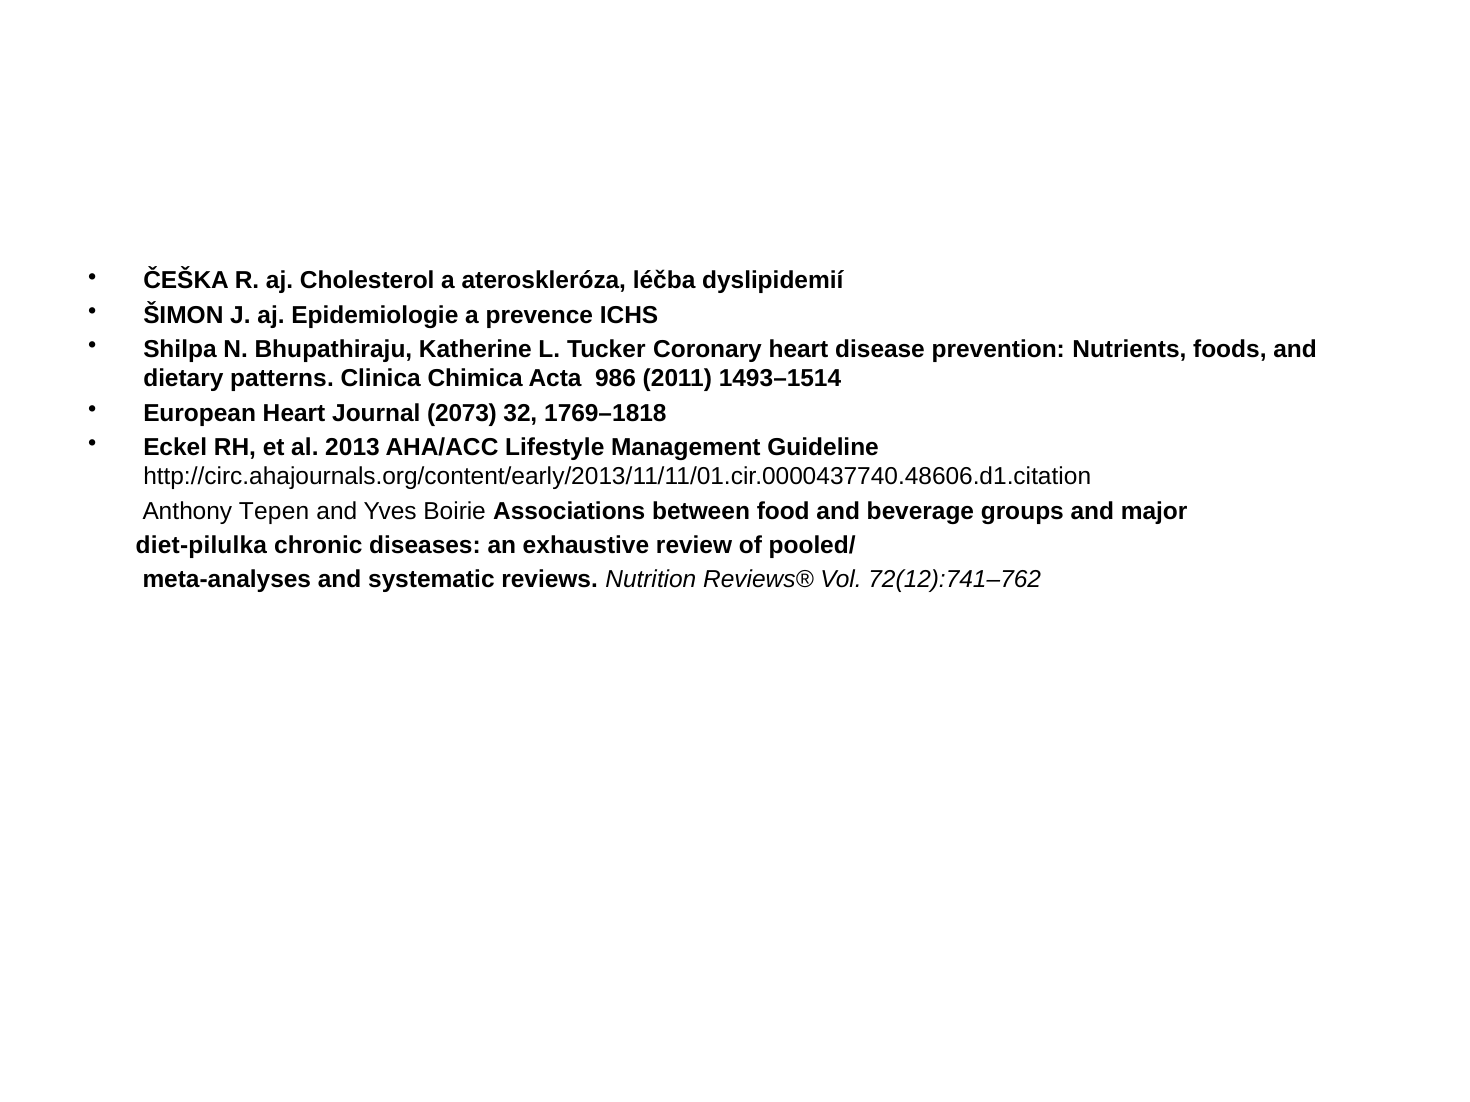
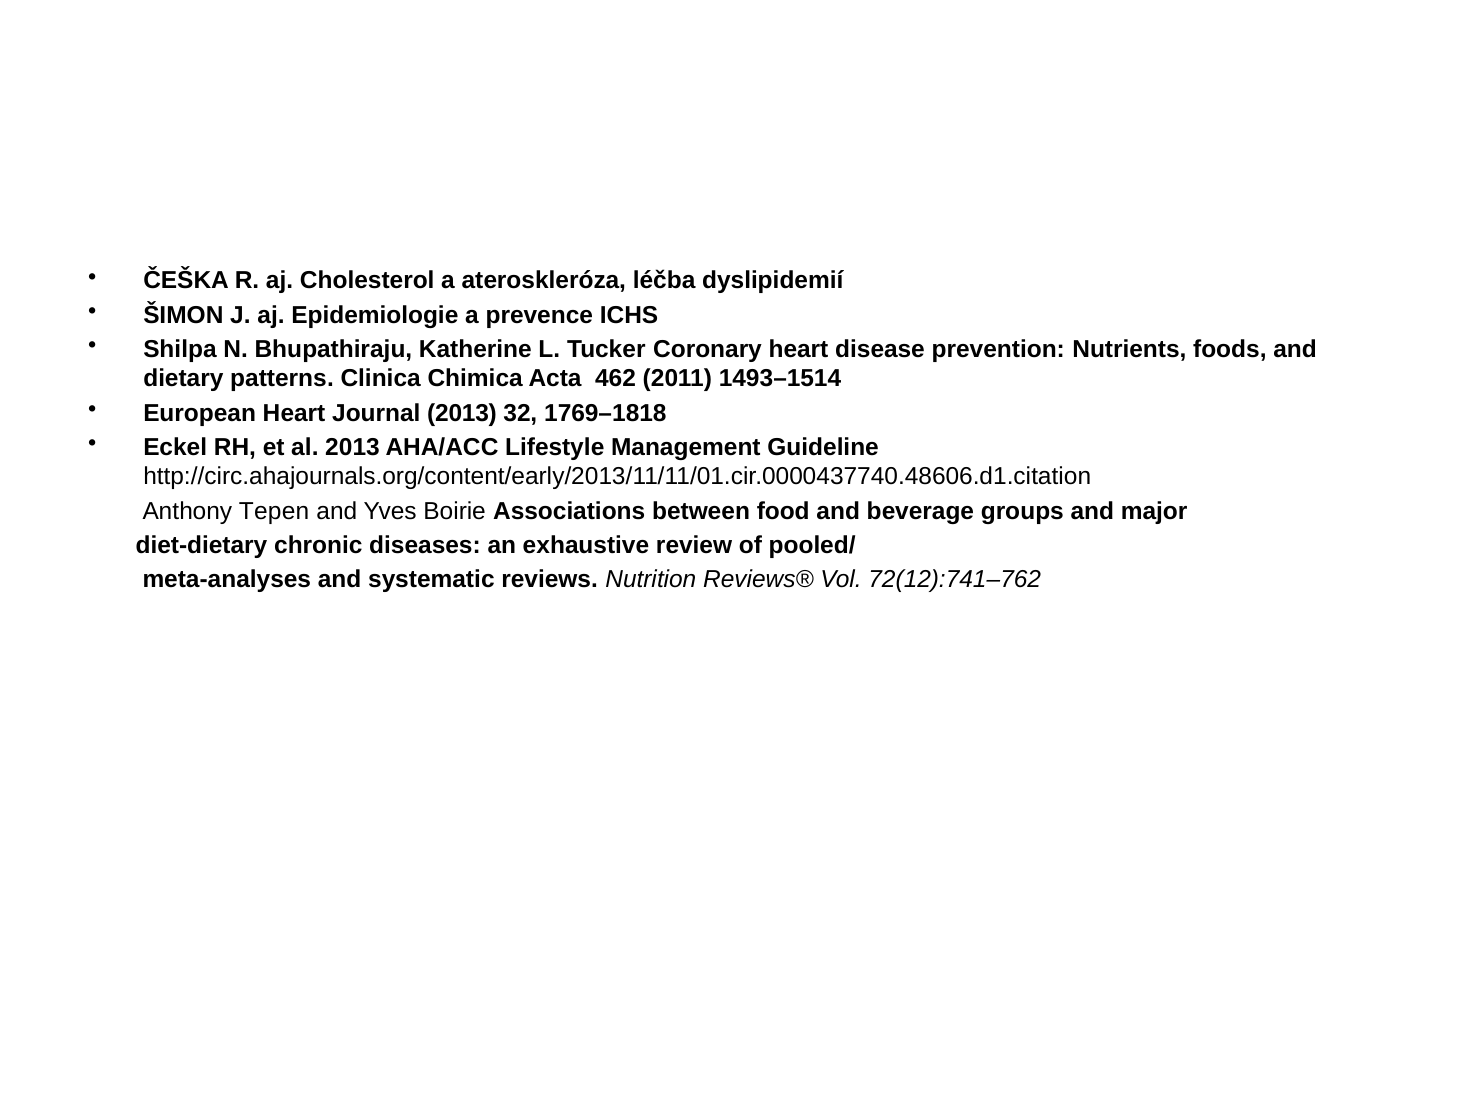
986: 986 -> 462 (615, 379)
Journal 2073: 2073 -> 2013 (462, 413)
diet-pilulka: diet-pilulka -> diet-dietary (201, 546)
